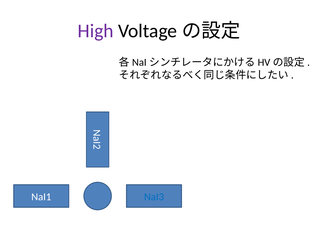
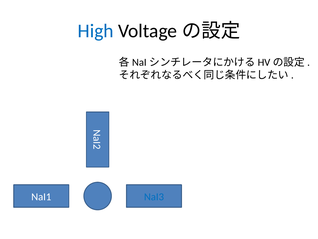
High colour: purple -> blue (96, 31)
